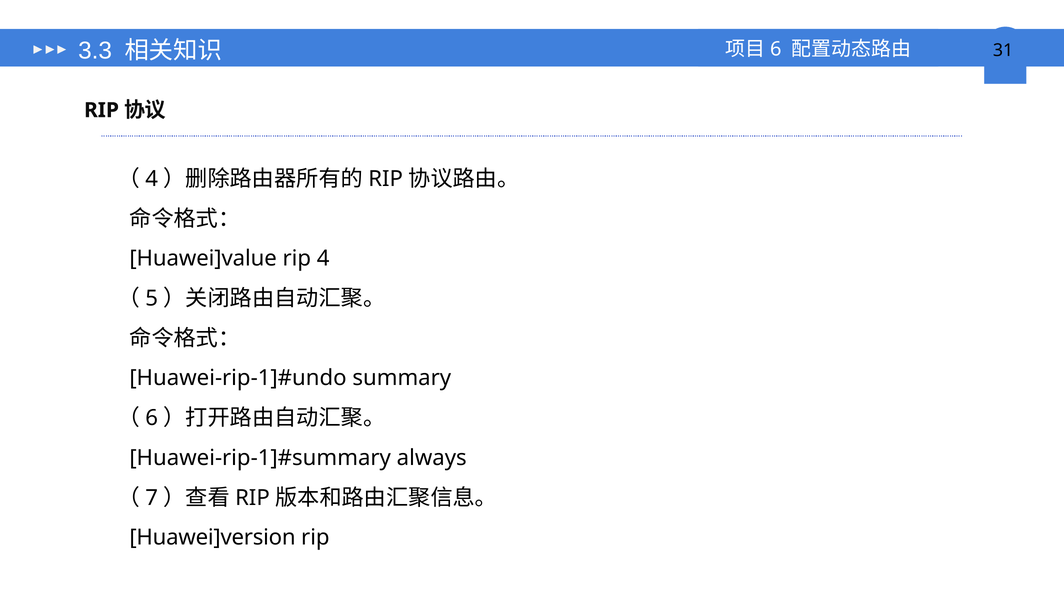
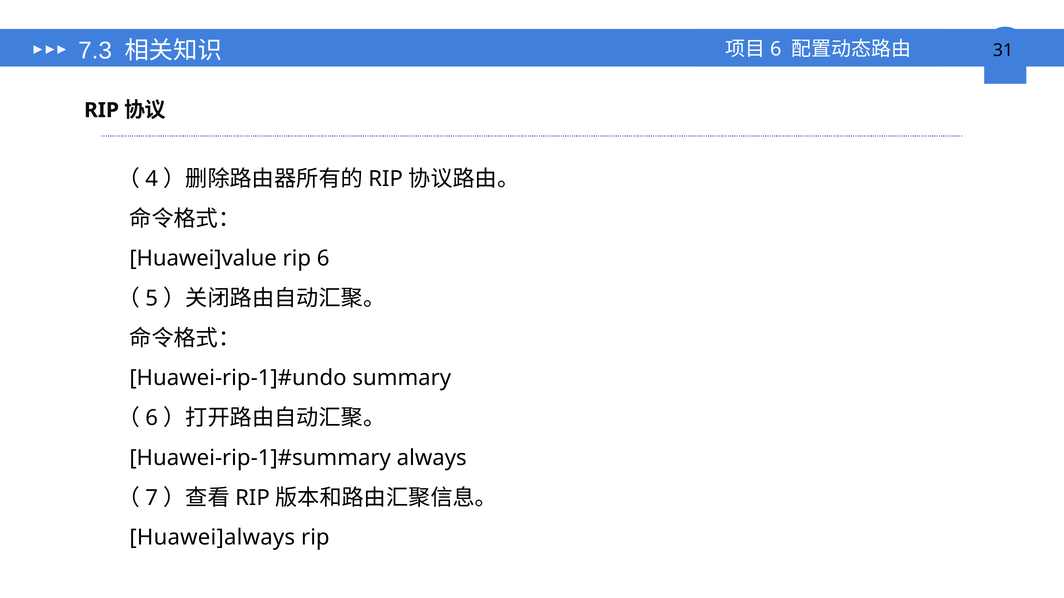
3.3: 3.3 -> 7.3 (95, 51)
rip 4: 4 -> 6 (323, 259)
Huawei]version: Huawei]version -> Huawei]always (212, 538)
